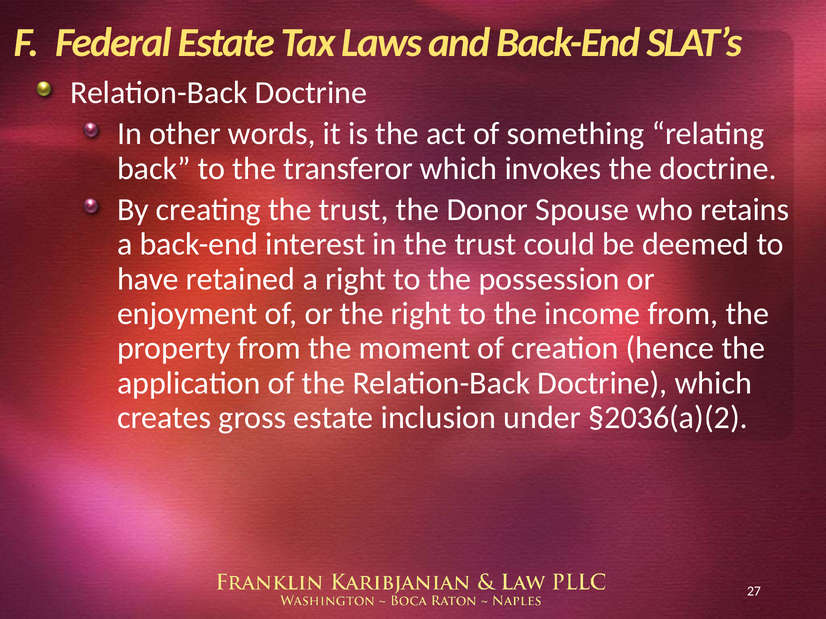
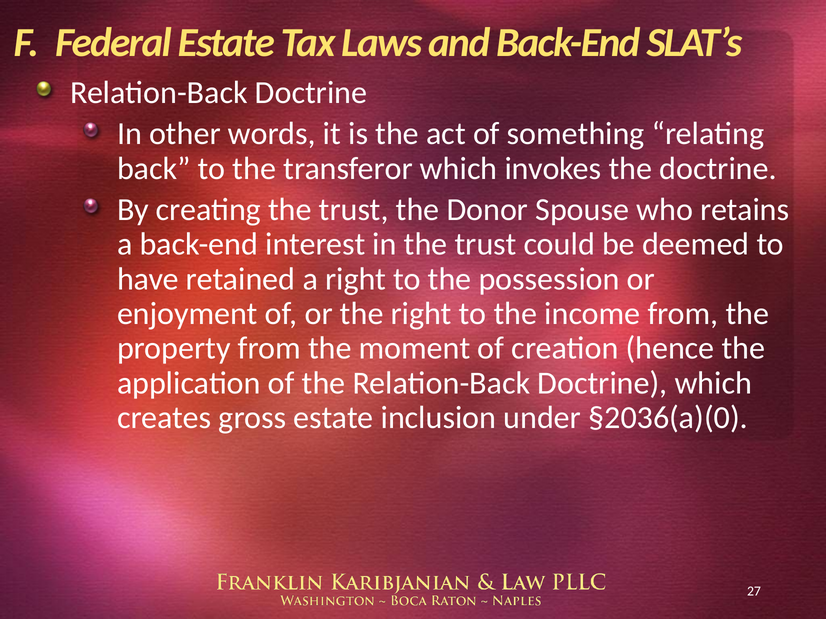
§2036(a)(2: §2036(a)(2 -> §2036(a)(0 (668, 418)
